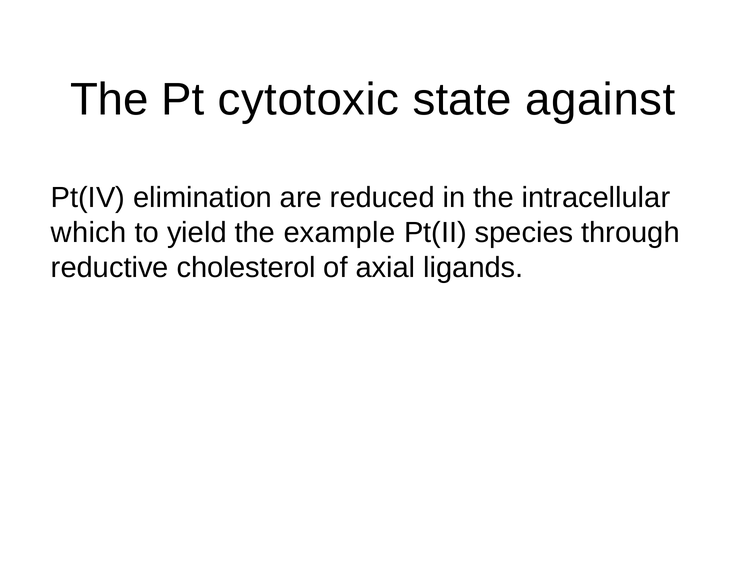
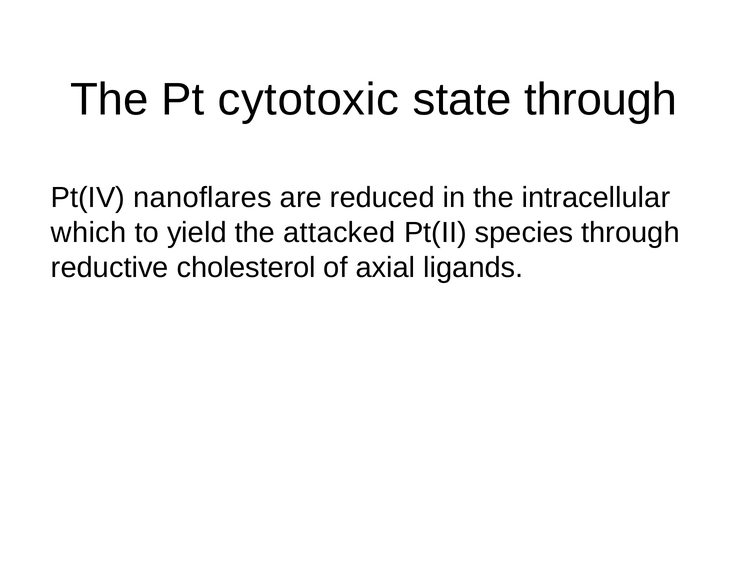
state against: against -> through (601, 100)
elimination: elimination -> nanoflares (202, 198)
example: example -> attacked (339, 233)
